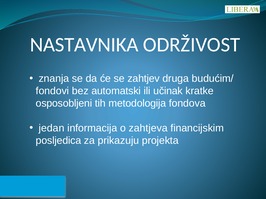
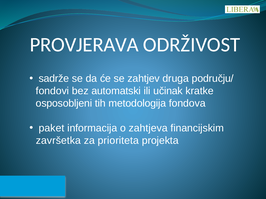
NASTAVNIKA: NASTAVNIKA -> PROVJERAVA (84, 45)
znanja: znanja -> sadrže (54, 79)
budućim/: budućim/ -> području/ (213, 79)
jedan: jedan -> paket (51, 128)
posljedica: posljedica -> završetka (58, 141)
prikazuju: prikazuju -> prioriteta (118, 141)
